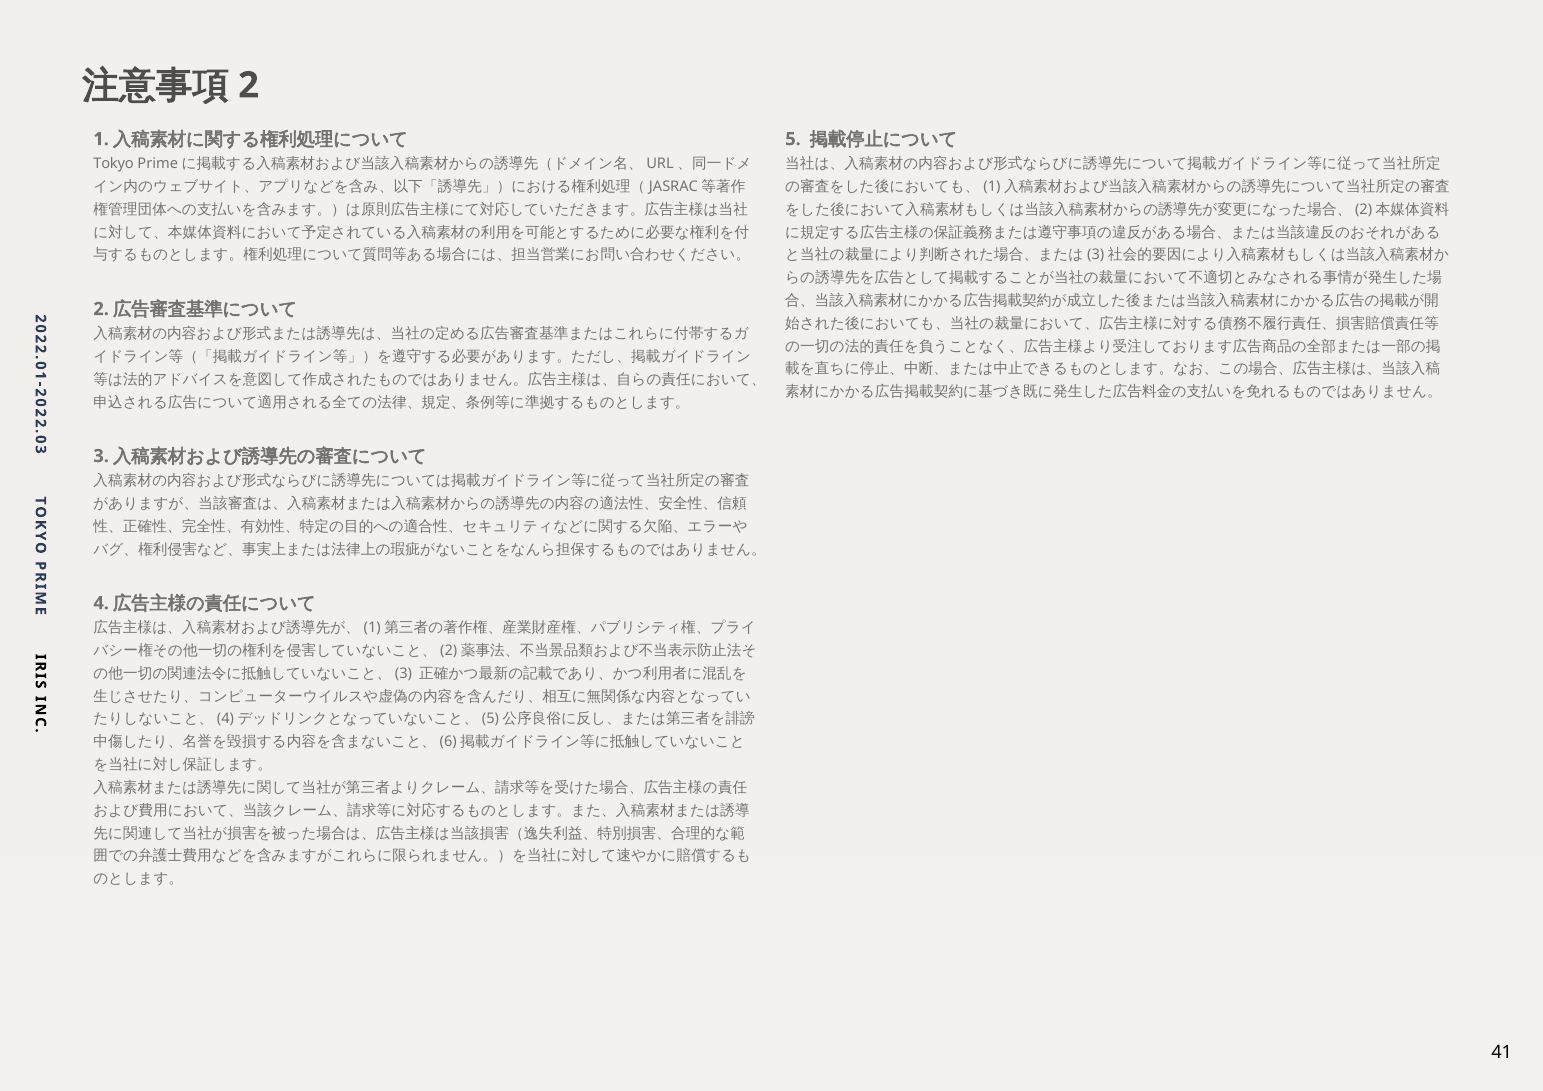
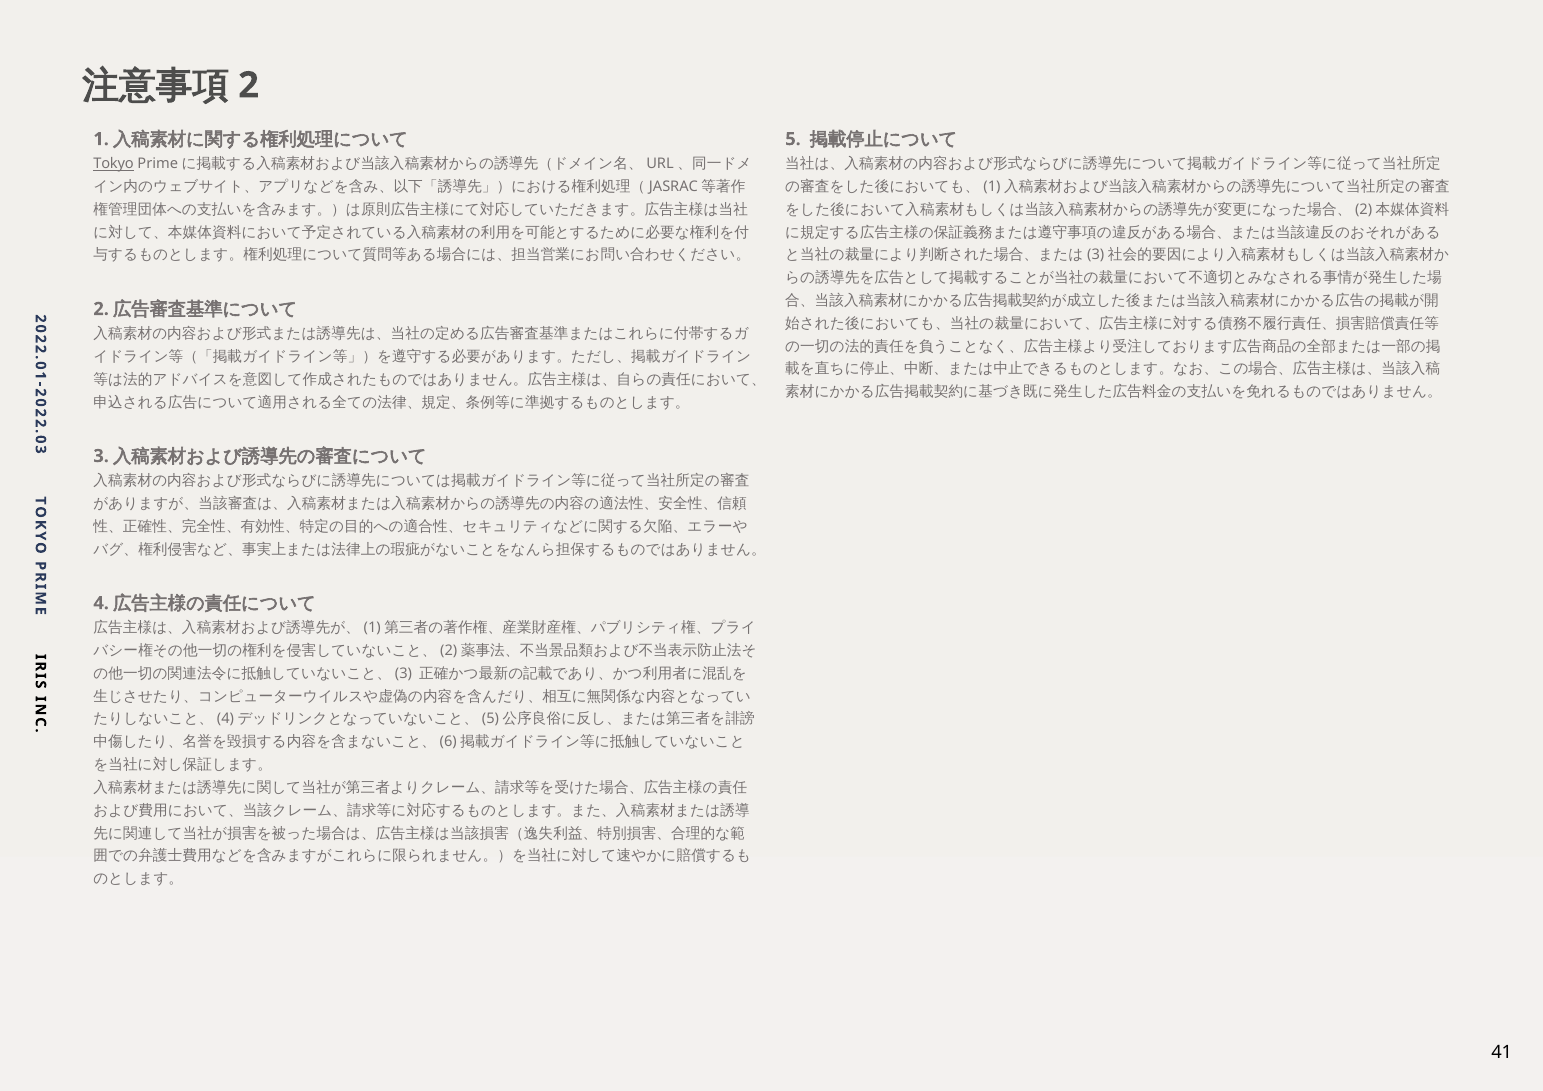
Tokyo underline: none -> present (114, 164)
